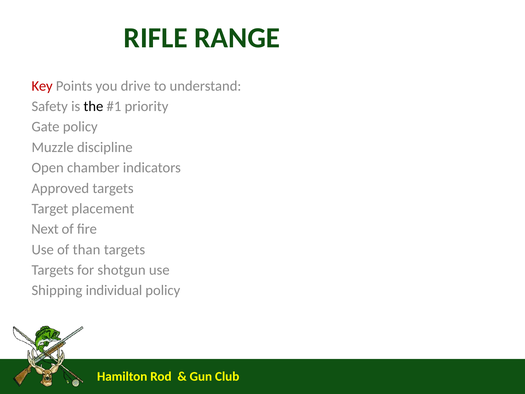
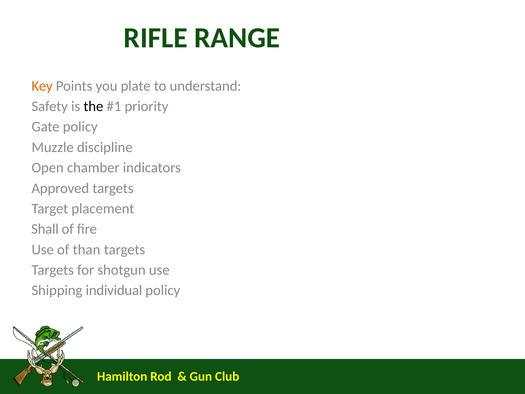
Key colour: red -> orange (42, 86)
drive: drive -> plate (136, 86)
Next: Next -> Shall (45, 229)
